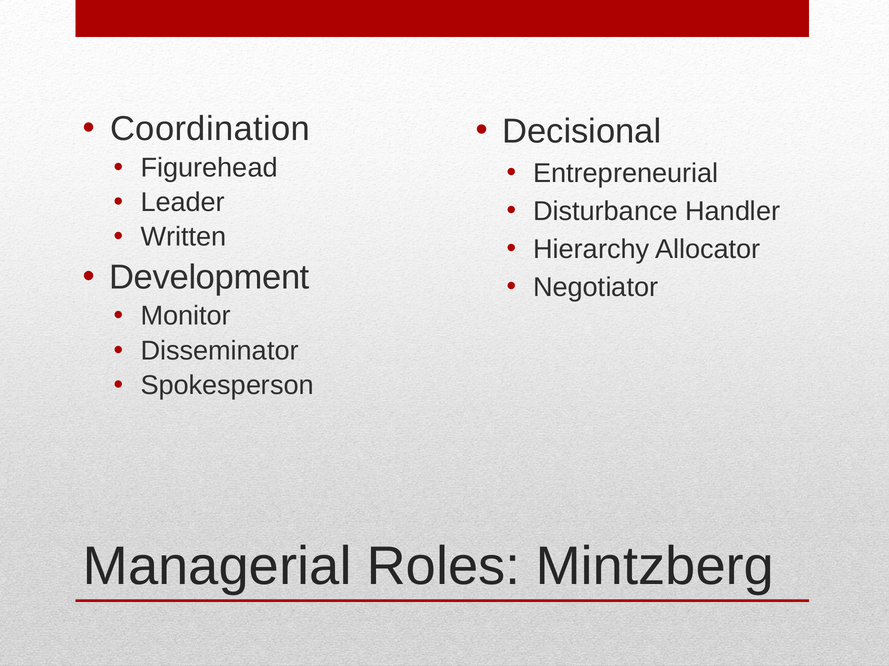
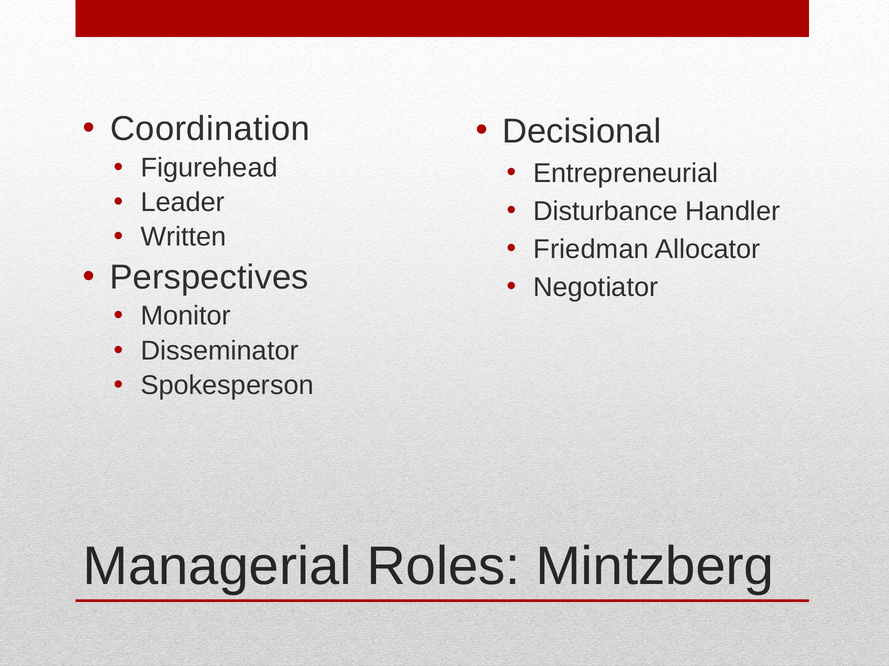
Hierarchy: Hierarchy -> Friedman (591, 249)
Development: Development -> Perspectives (209, 278)
